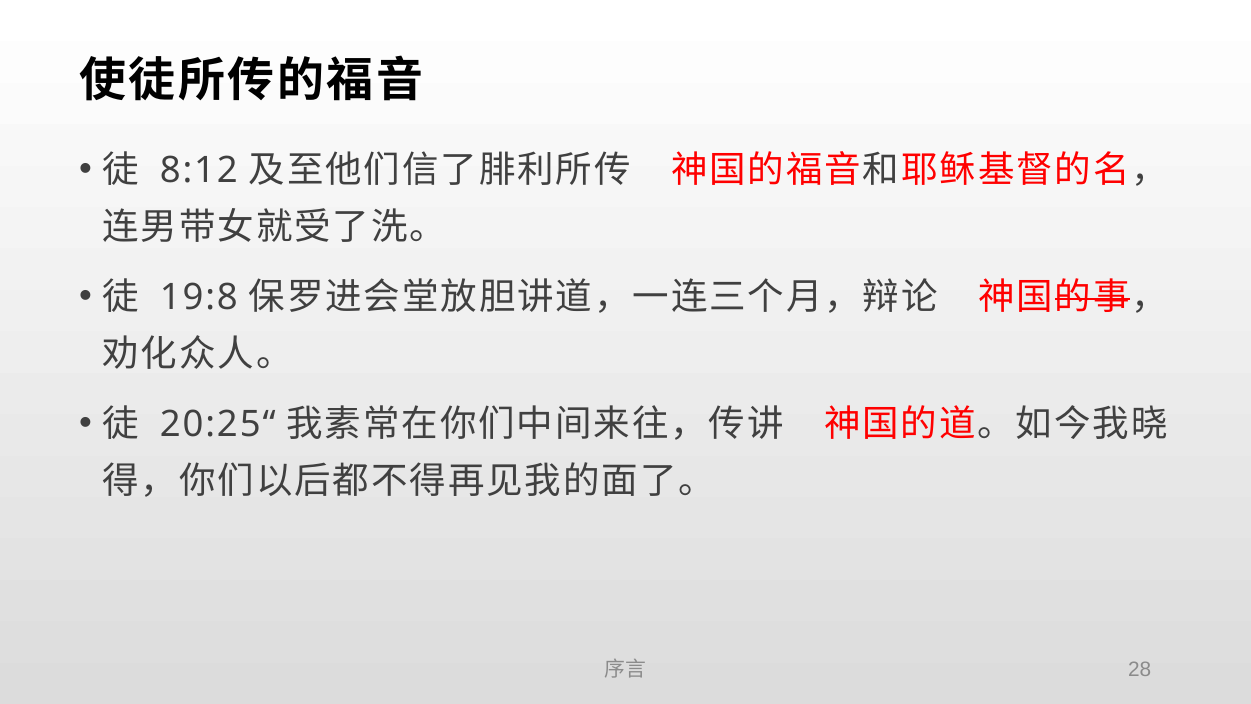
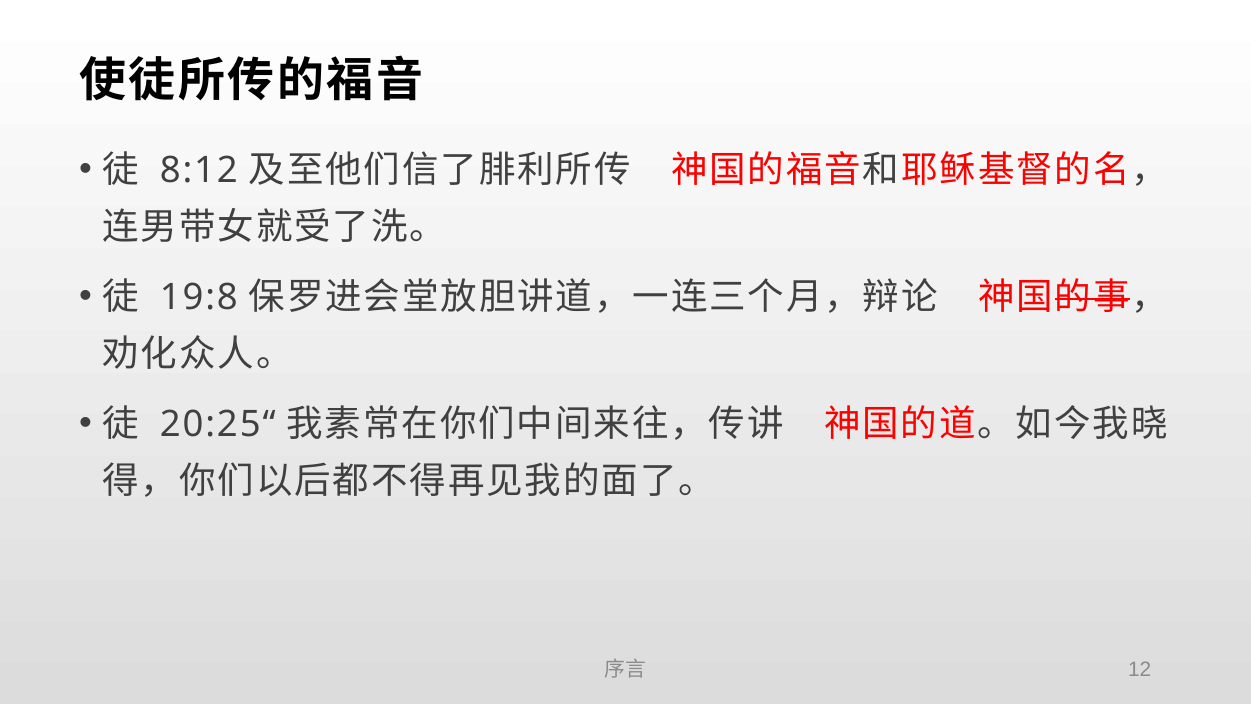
28: 28 -> 12 (1140, 669)
